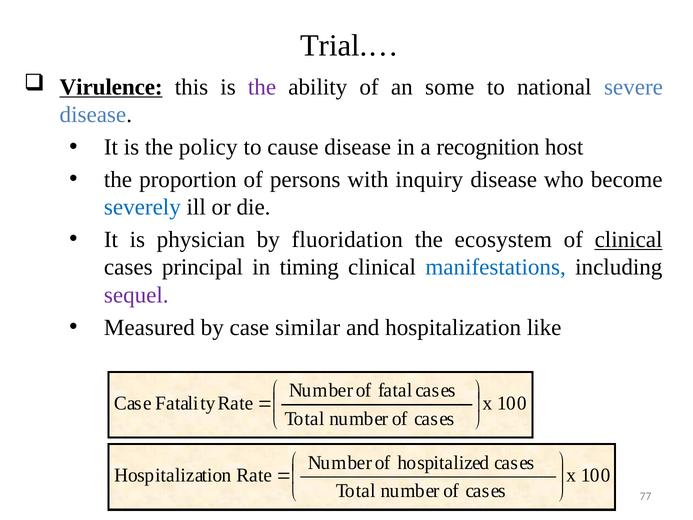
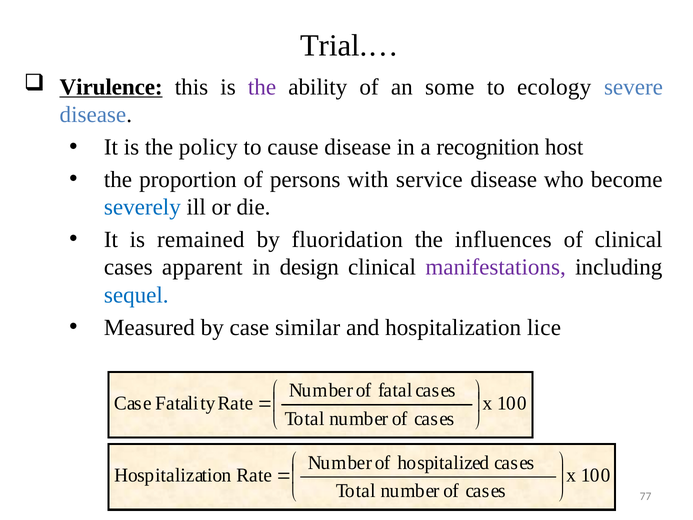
national: national -> ecology (554, 87)
inquiry: inquiry -> service (429, 179)
physician: physician -> remained (201, 239)
ecosystem: ecosystem -> influences (503, 239)
clinical underline: present -> none (629, 239)
principal: principal -> apparent (202, 267)
timing: timing -> design (309, 267)
manifestations colour: blue -> purple (496, 267)
sequel colour: purple -> blue (136, 295)
like: like -> lice (544, 327)
